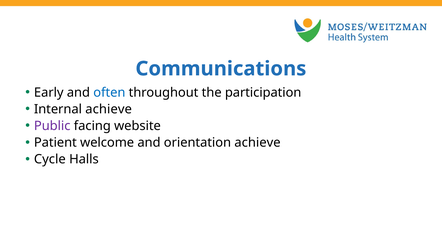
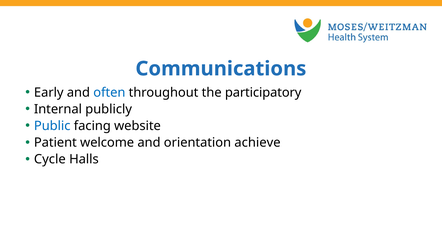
participation: participation -> participatory (263, 92)
Internal achieve: achieve -> publicly (109, 109)
Public colour: purple -> blue (52, 126)
